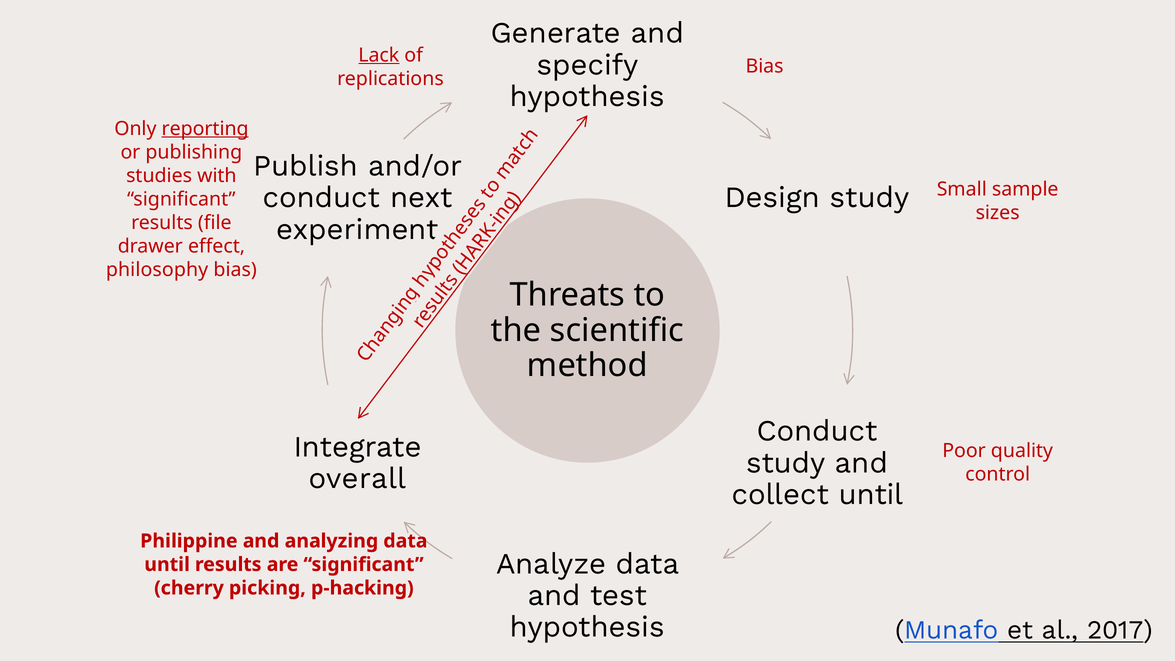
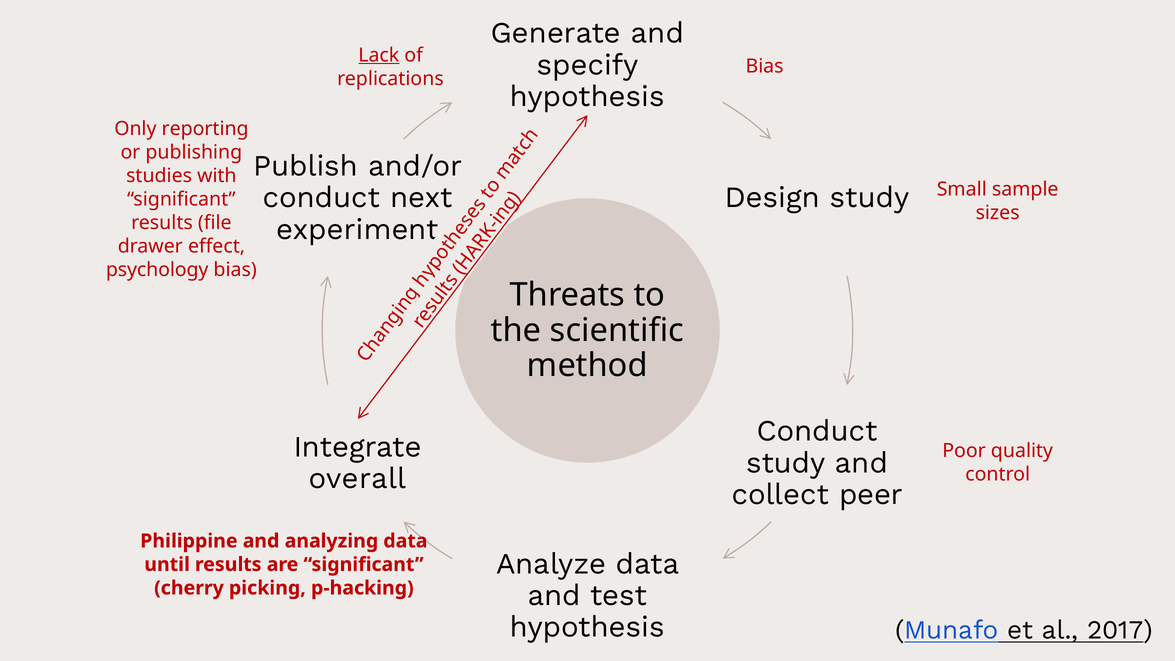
reporting underline: present -> none (205, 129)
philosophy: philosophy -> psychology (157, 270)
until: until -> peer (871, 495)
